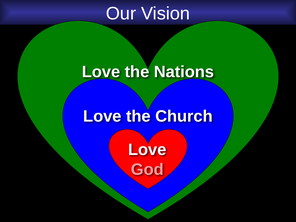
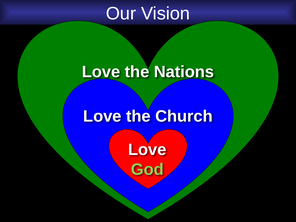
God colour: pink -> light green (147, 169)
